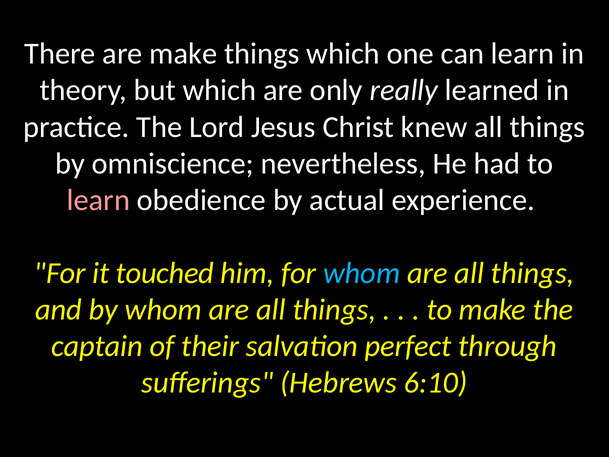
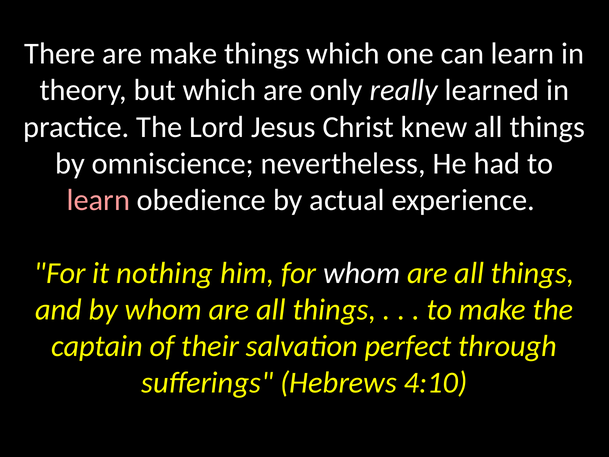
touched: touched -> nothing (165, 273)
whom colour: light blue -> white (362, 273)
6:10: 6:10 -> 4:10 (436, 383)
